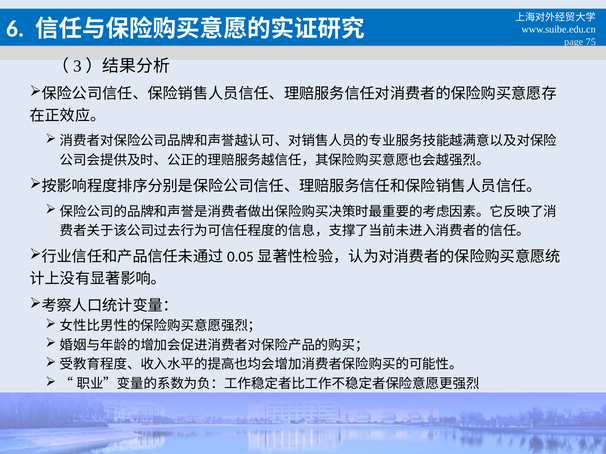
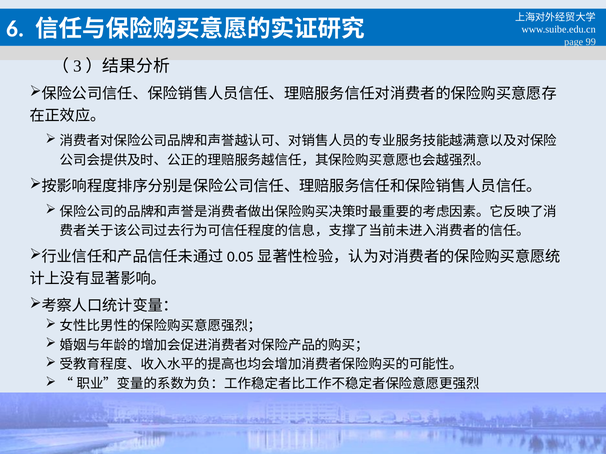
75: 75 -> 99 (591, 42)
